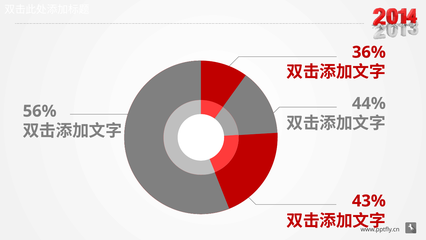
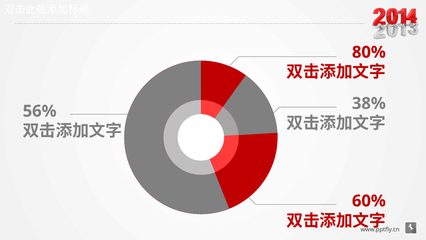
36%: 36% -> 80% (369, 52)
44%: 44% -> 38% (369, 103)
43%: 43% -> 60% (369, 201)
